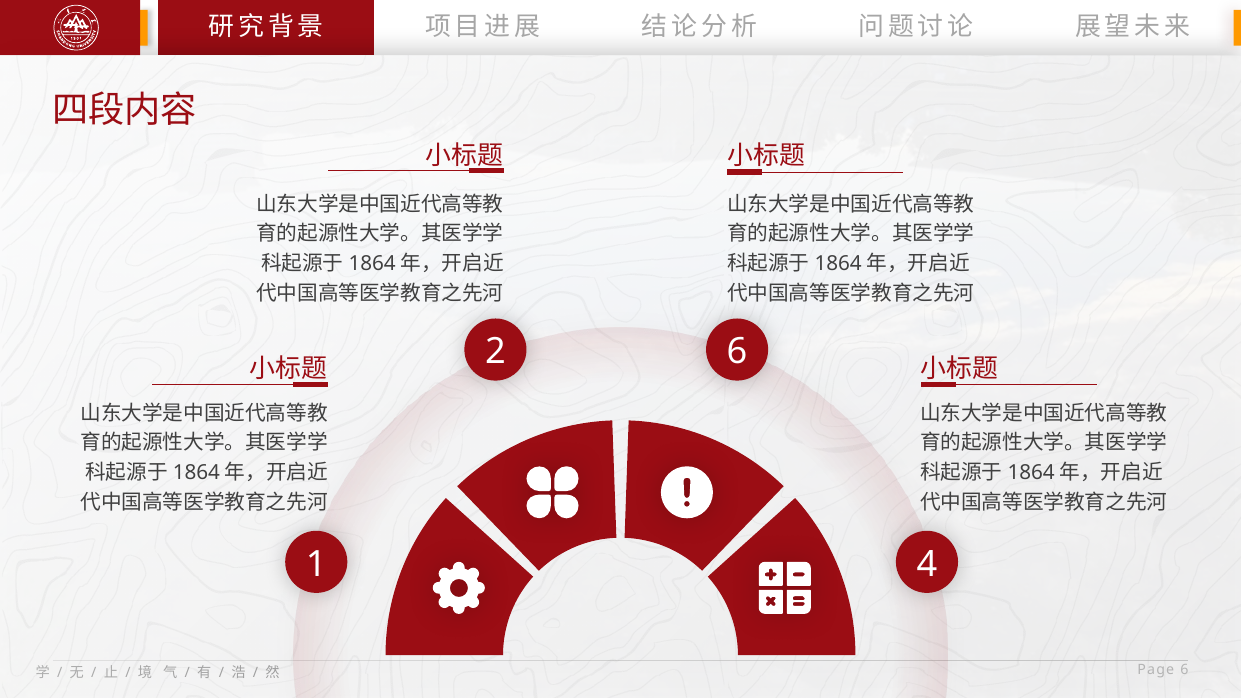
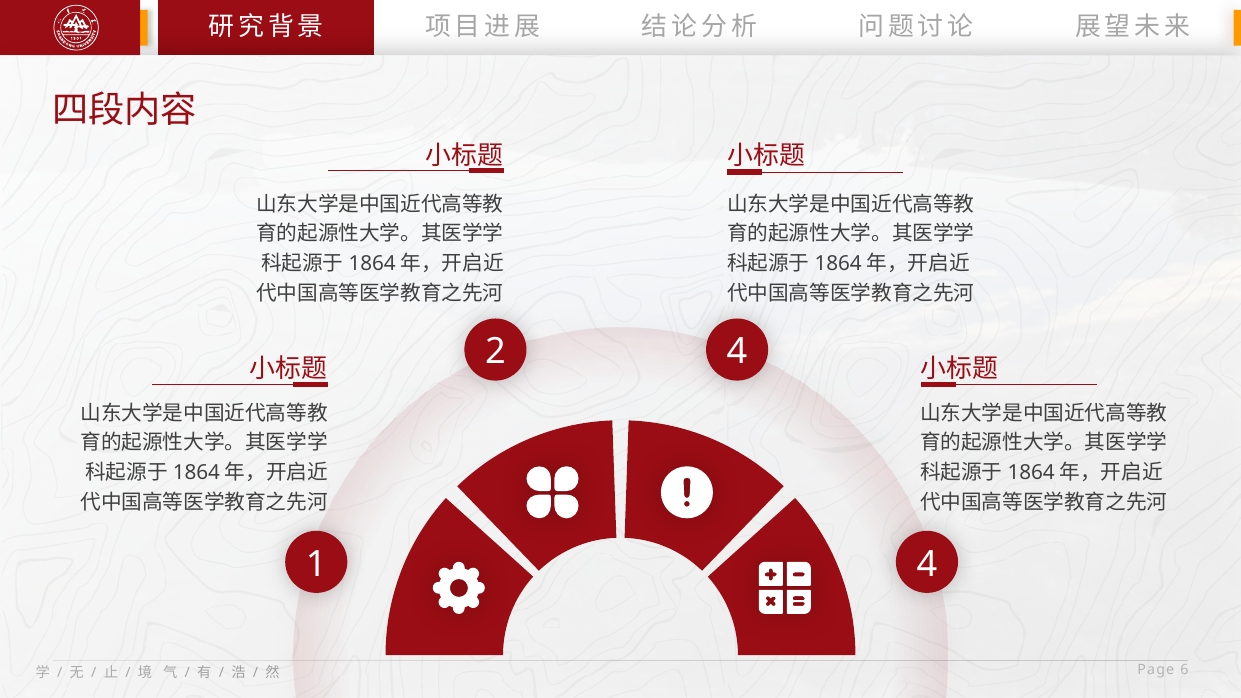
2 6: 6 -> 4 (737, 352)
